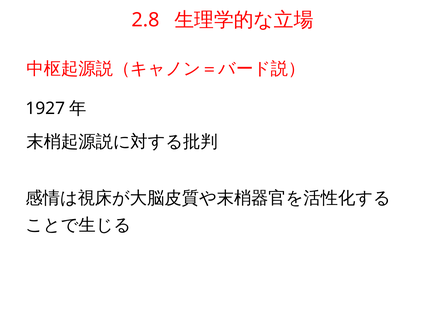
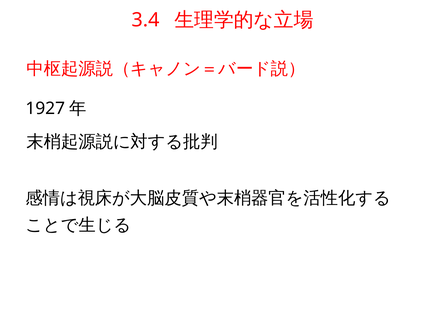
2.8: 2.8 -> 3.4 (145, 20)
